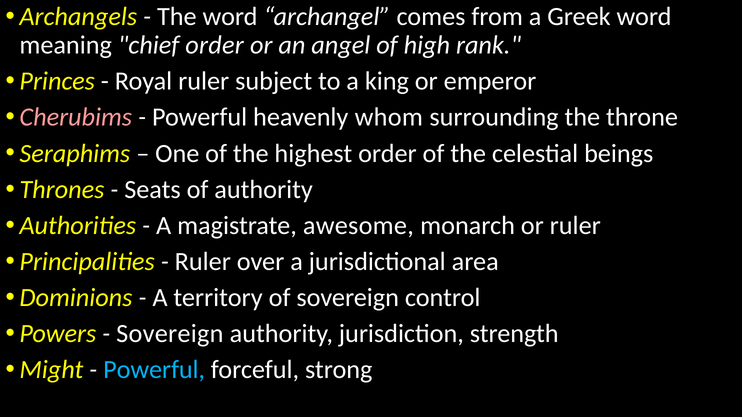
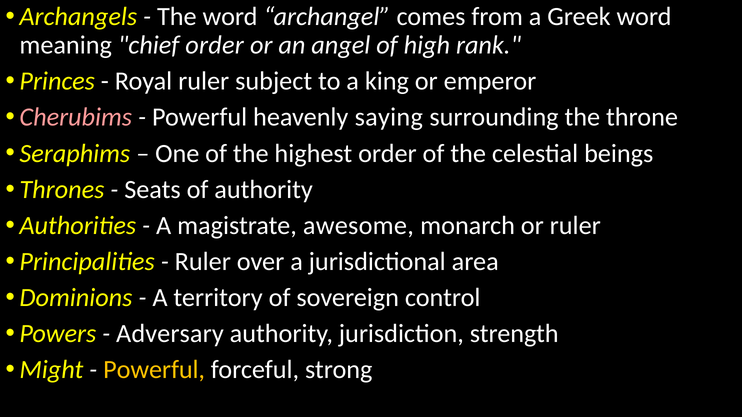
whom: whom -> saying (389, 117)
Sovereign: Sovereign -> Adversary (170, 334)
Powerful colour: light blue -> yellow (154, 370)
